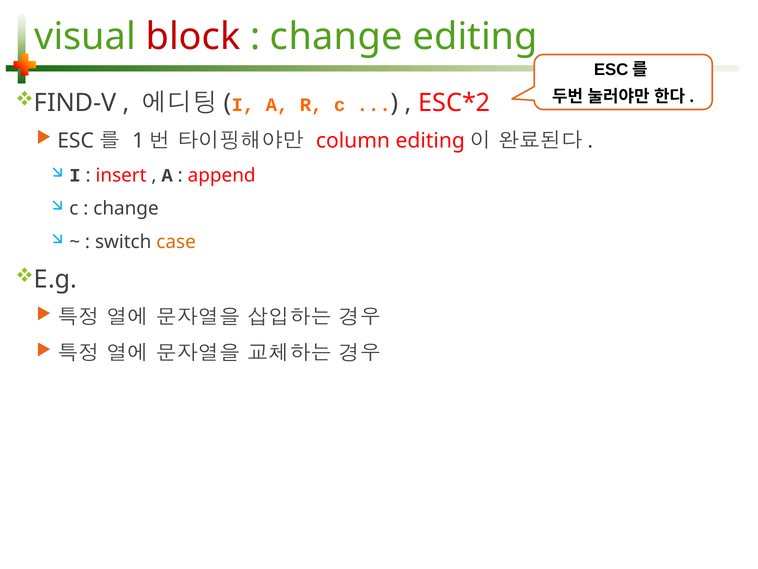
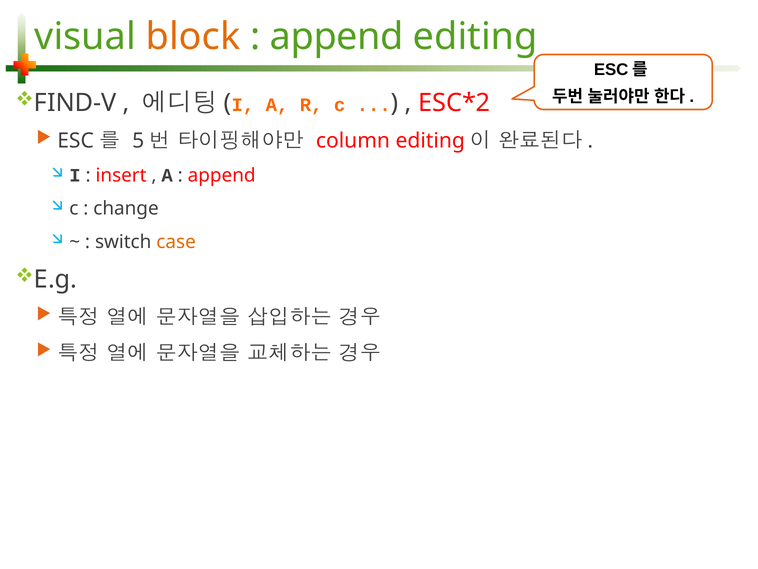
block colour: red -> orange (193, 37)
change: change -> append (337, 37)
1: 1 -> 5 (138, 141)
